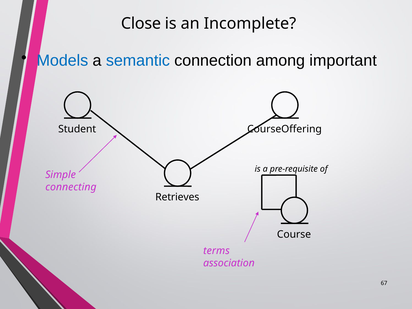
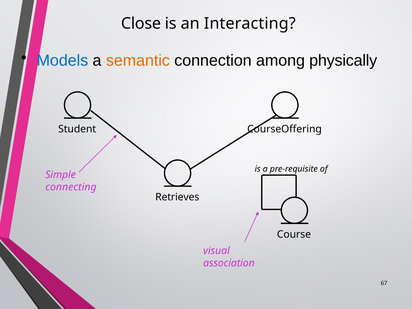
Incomplete: Incomplete -> Interacting (250, 23)
semantic colour: blue -> orange (138, 61)
important: important -> physically (343, 61)
terms: terms -> visual (216, 251)
